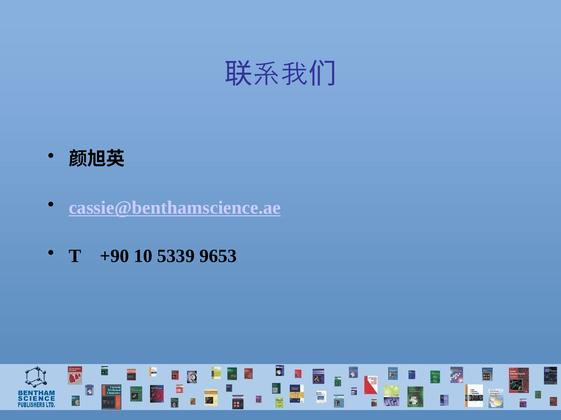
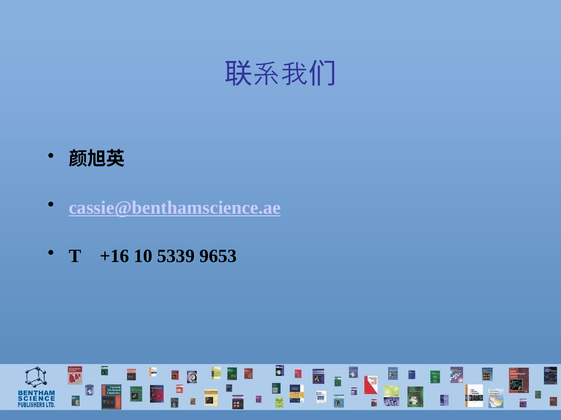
+90: +90 -> +16 (115, 257)
